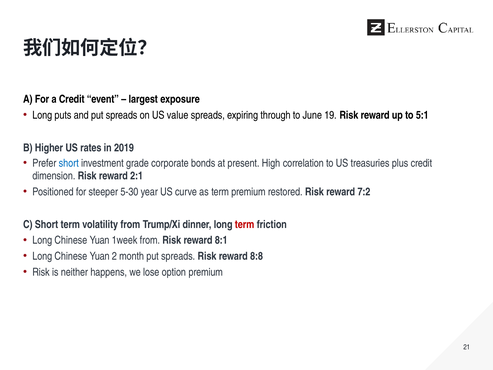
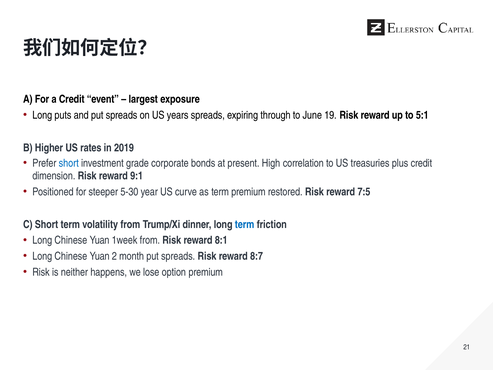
value: value -> years (178, 115)
2:1: 2:1 -> 9:1 (137, 176)
7:2: 7:2 -> 7:5 (364, 192)
term colour: red -> blue (245, 224)
8:8: 8:8 -> 8:7 (257, 256)
